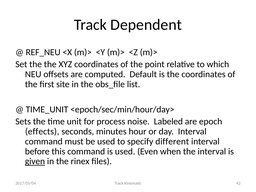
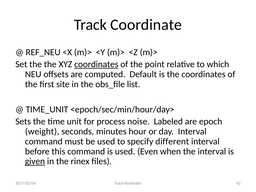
Dependent: Dependent -> Coordinate (146, 25)
coordinates underline: none -> present (96, 64)
effects: effects -> weight (42, 131)
